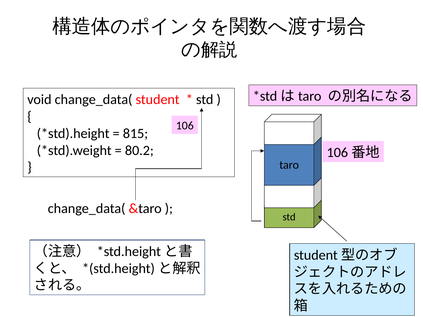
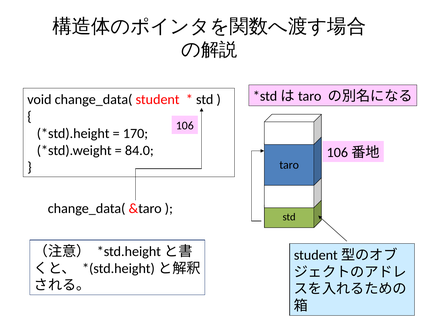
815: 815 -> 170 (135, 134)
80.2: 80.2 -> 84.0 (139, 150)
